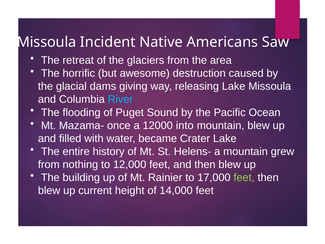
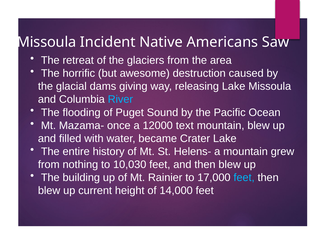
into: into -> text (185, 125)
12,000: 12,000 -> 10,030 (130, 164)
feet colour: light green -> light blue (244, 177)
